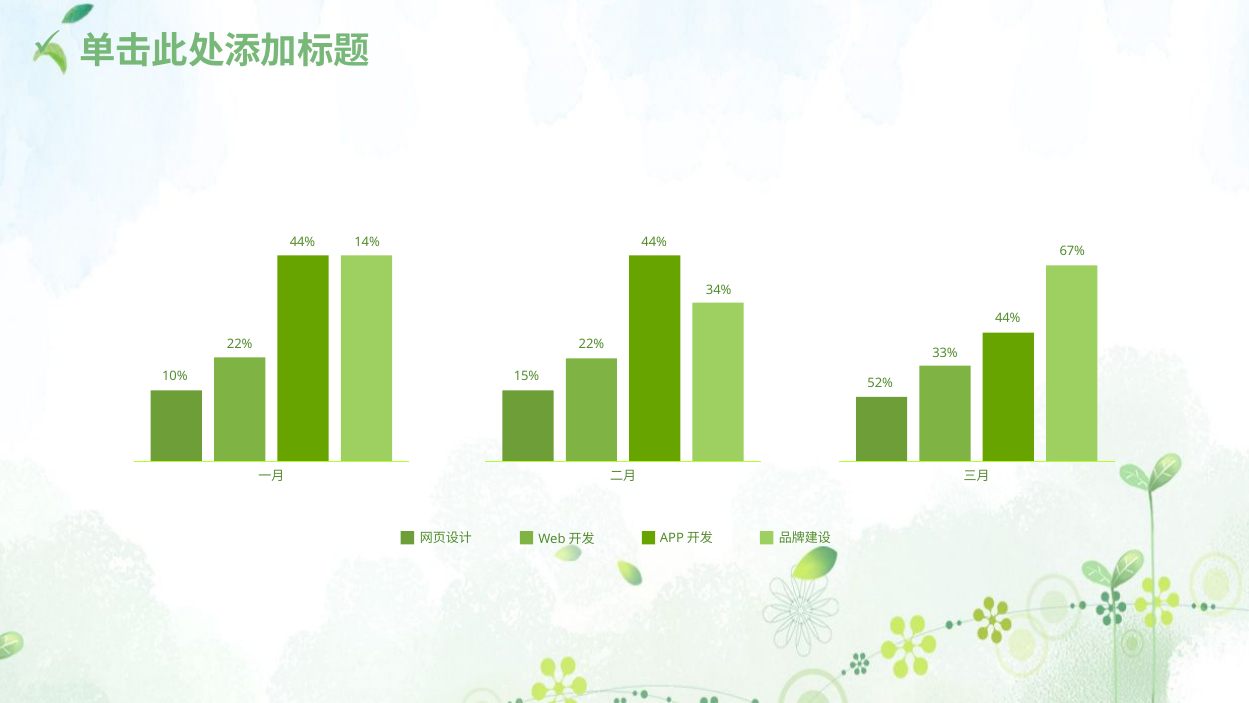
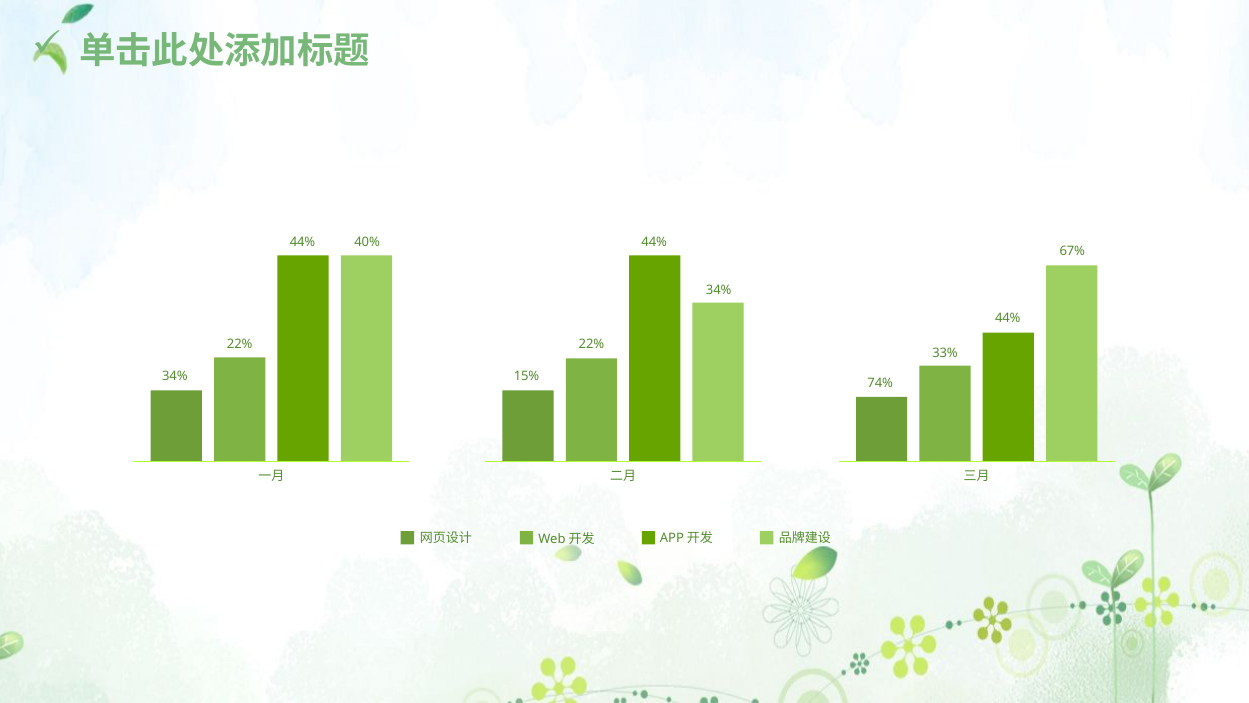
14%: 14% -> 40% (367, 242)
10%: 10% -> 34% (175, 376)
52%: 52% -> 74% (880, 383)
